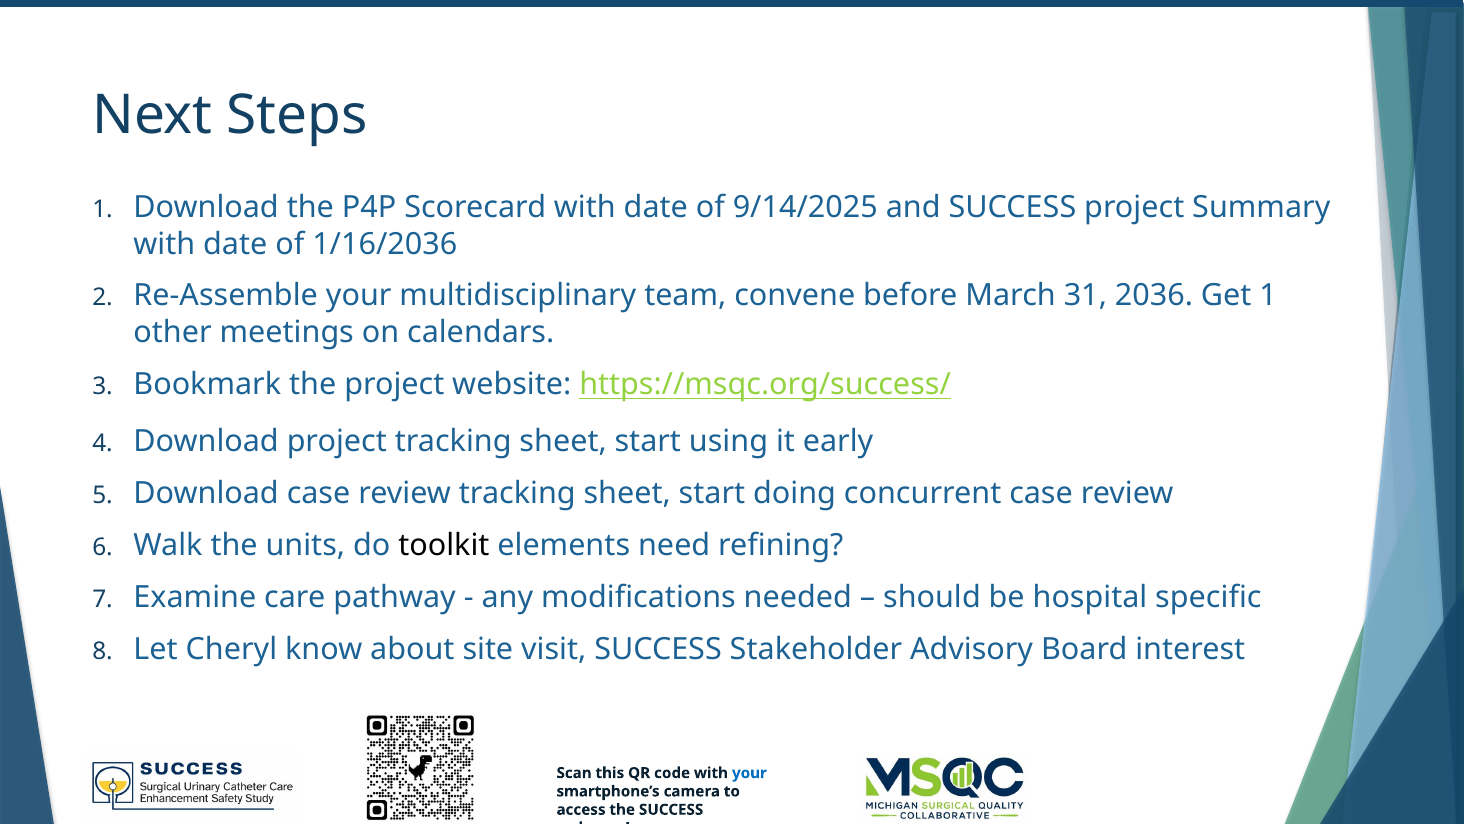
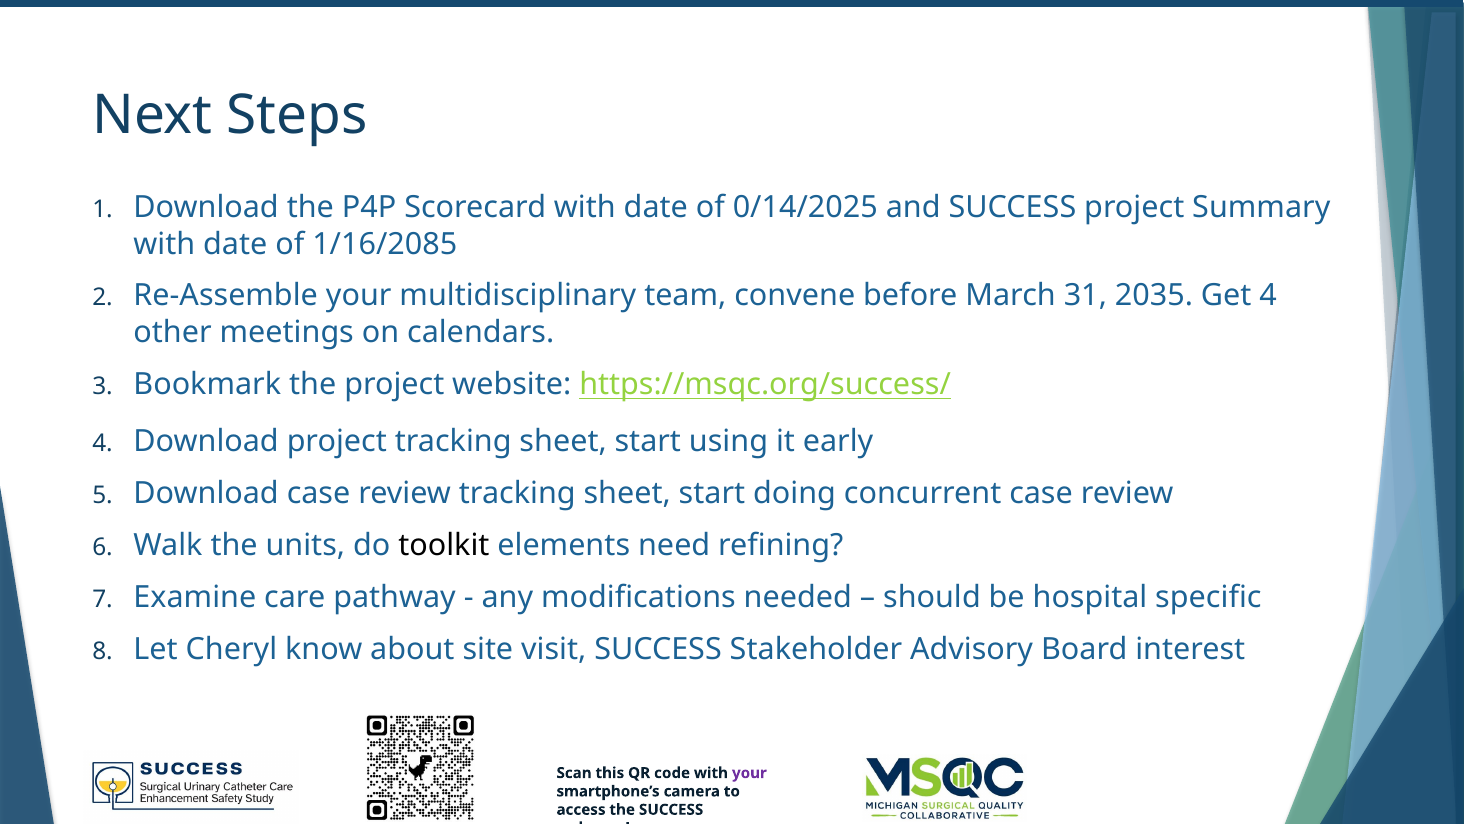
9/14/2025: 9/14/2025 -> 0/14/2025 (805, 207)
1/16/2036: 1/16/2036 -> 1/16/2085 (385, 244)
2036: 2036 -> 2035 (1154, 296)
Get 1: 1 -> 4 (1268, 296)
your colour: blue -> purple (749, 773)
